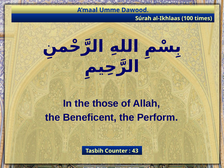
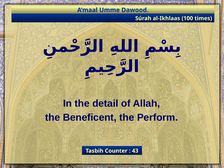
those: those -> detail (105, 103)
